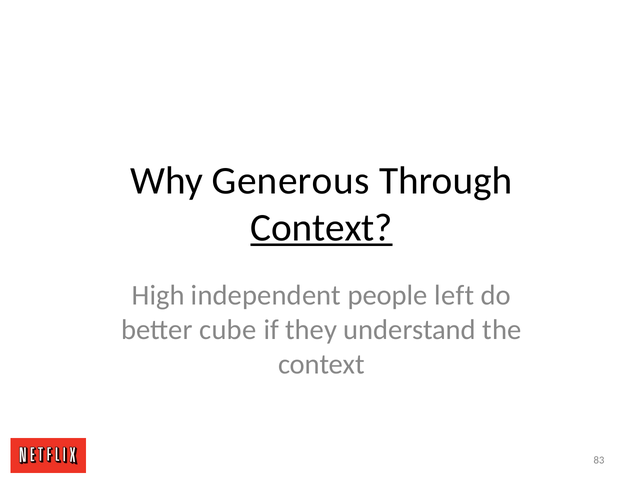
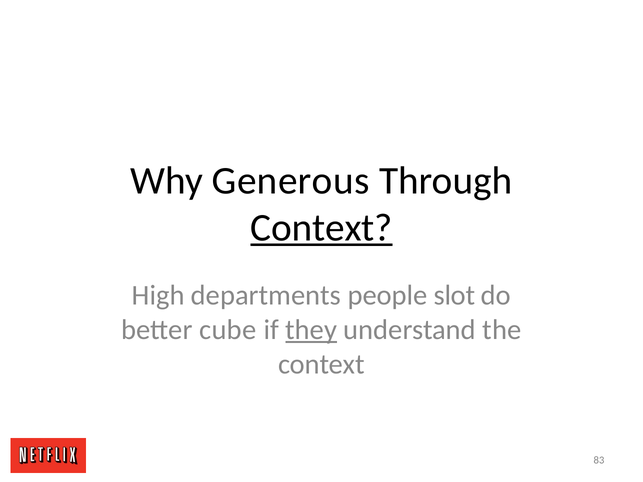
independent: independent -> departments (266, 296)
left: left -> slot (454, 296)
they underline: none -> present (311, 330)
